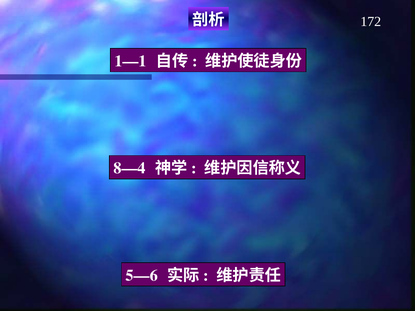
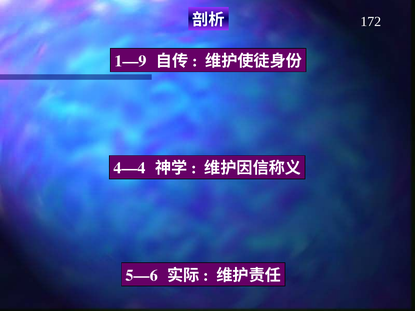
1—1: 1—1 -> 1—9 (131, 61)
8—4: 8—4 -> 4—4 (130, 168)
